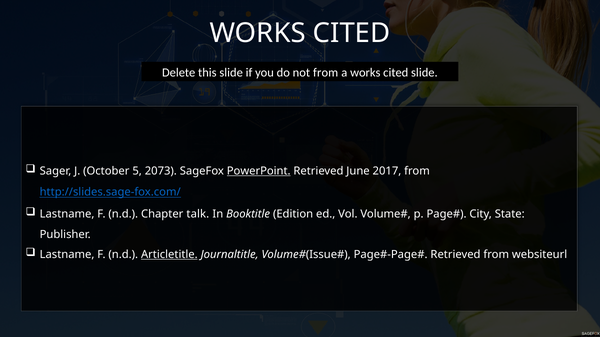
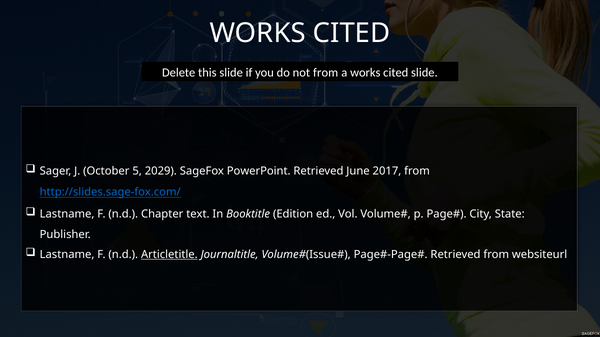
2073: 2073 -> 2029 (161, 171)
PowerPoint underline: present -> none (259, 171)
talk: talk -> text (198, 214)
